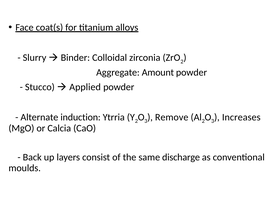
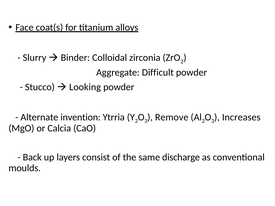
Amount: Amount -> Difficult (158, 73)
Applied: Applied -> Looking (85, 87)
induction: induction -> invention (81, 117)
